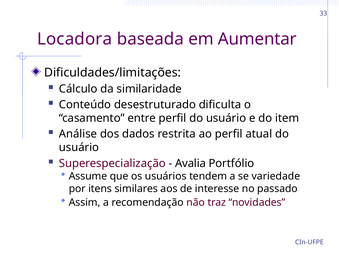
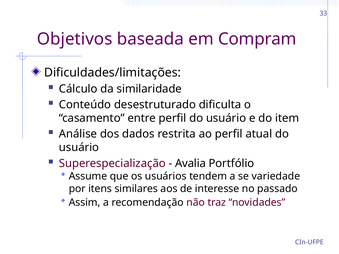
Locadora: Locadora -> Objetivos (75, 39)
Aumentar: Aumentar -> Compram (257, 39)
